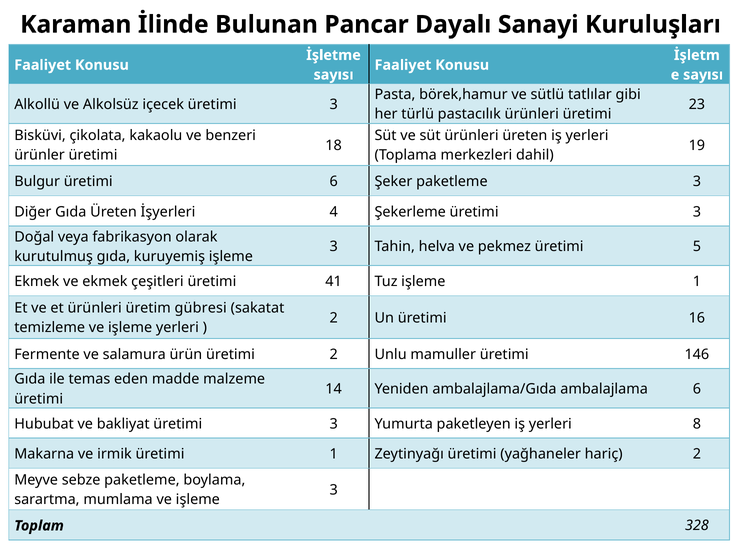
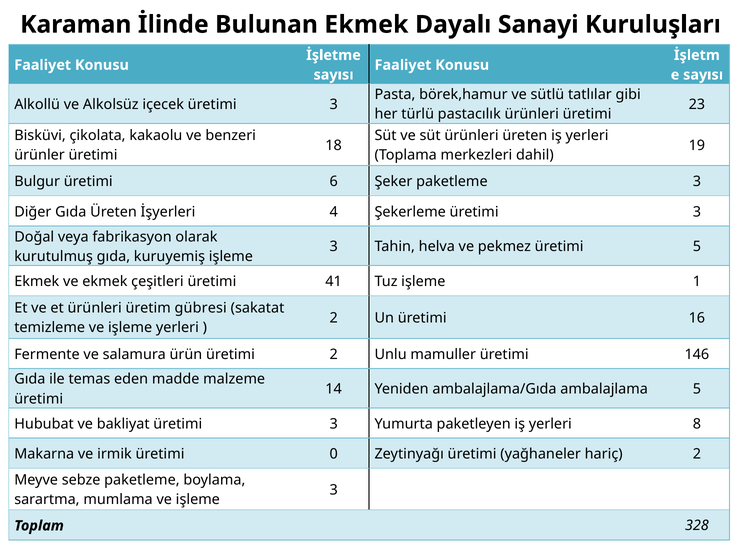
Bulunan Pancar: Pancar -> Ekmek (366, 25)
ambalajlama 6: 6 -> 5 (697, 389)
üretimi 1: 1 -> 0 (334, 454)
